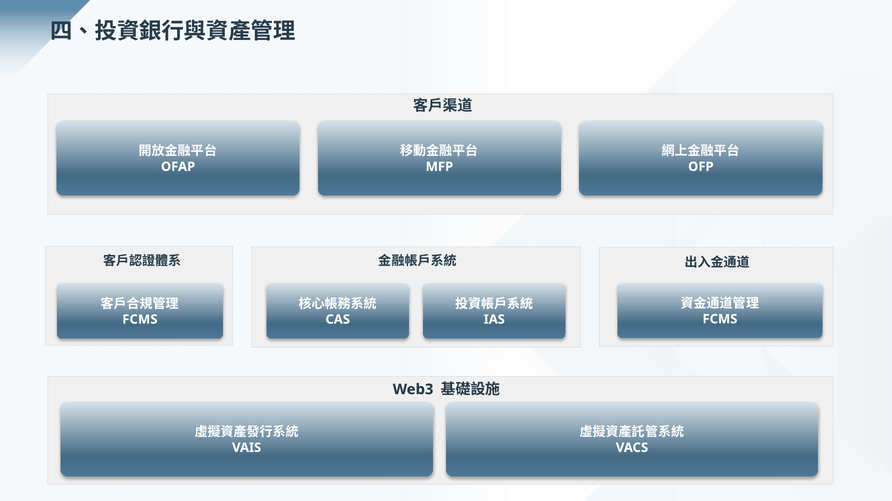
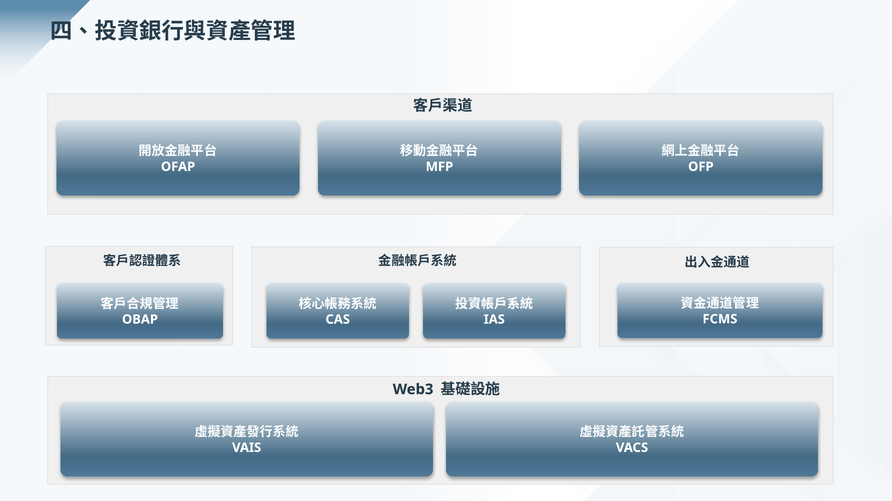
FCMS: FCMS -> OBAP (140, 320)
